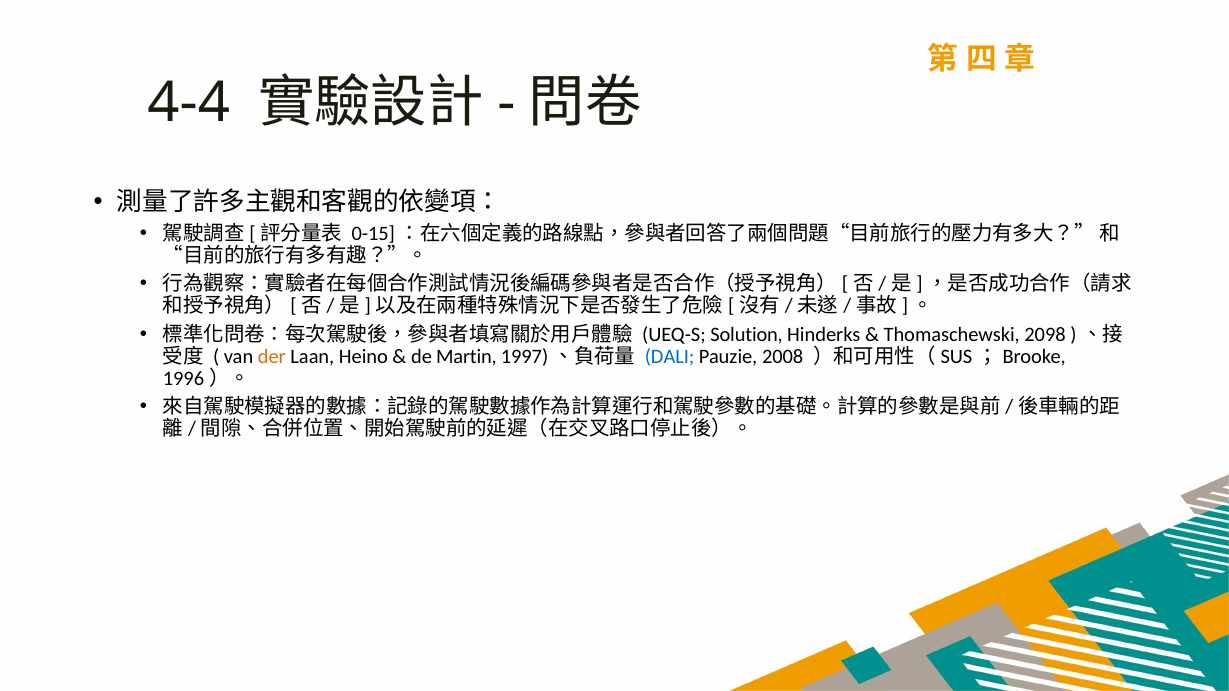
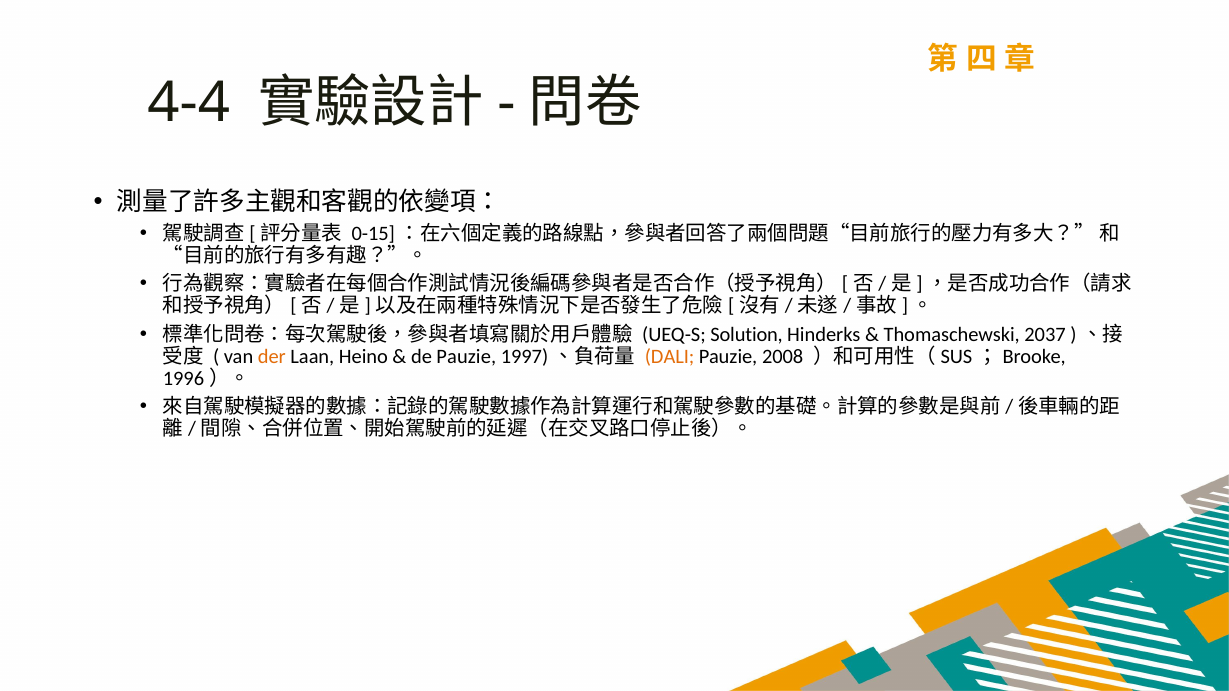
2098: 2098 -> 2037 (1045, 335)
de Martin: Martin -> Pauzie (466, 357)
DALI colour: blue -> orange (670, 357)
